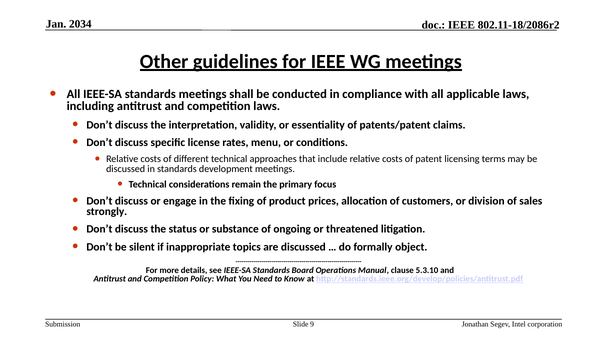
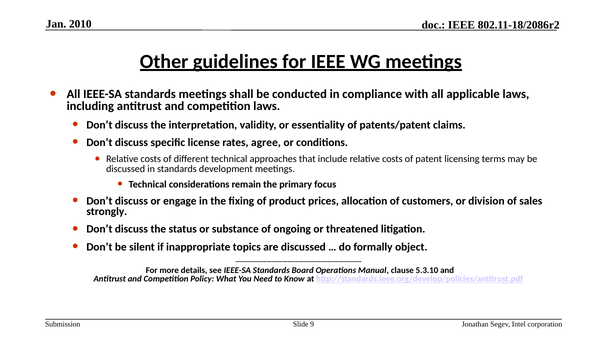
2034: 2034 -> 2010 (80, 24)
menu: menu -> agree (266, 143)
